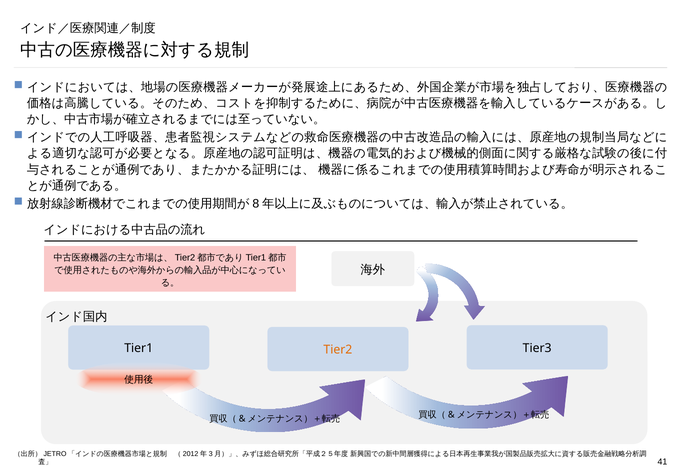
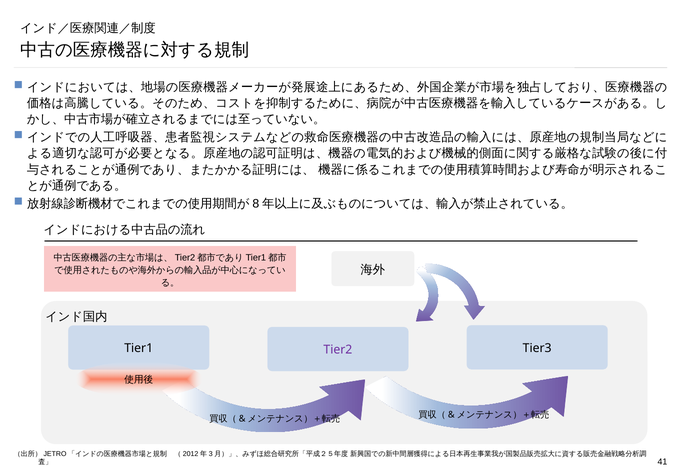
Tier2 colour: orange -> purple (338, 349)
